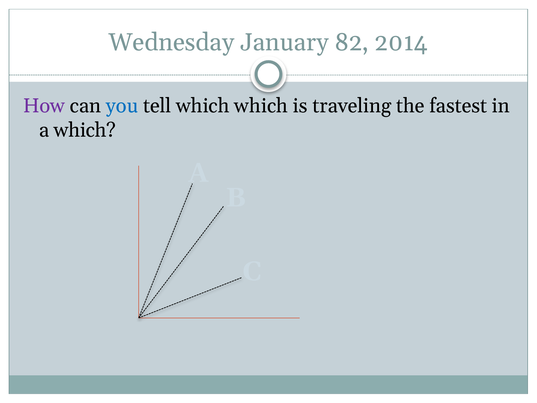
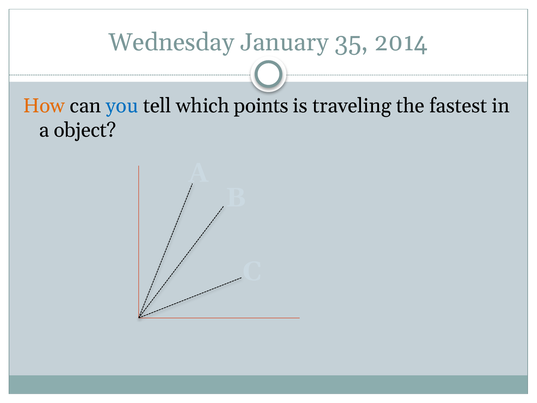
82: 82 -> 35 (351, 42)
How colour: purple -> orange (44, 106)
which which: which -> points (261, 106)
a which: which -> object (85, 130)
